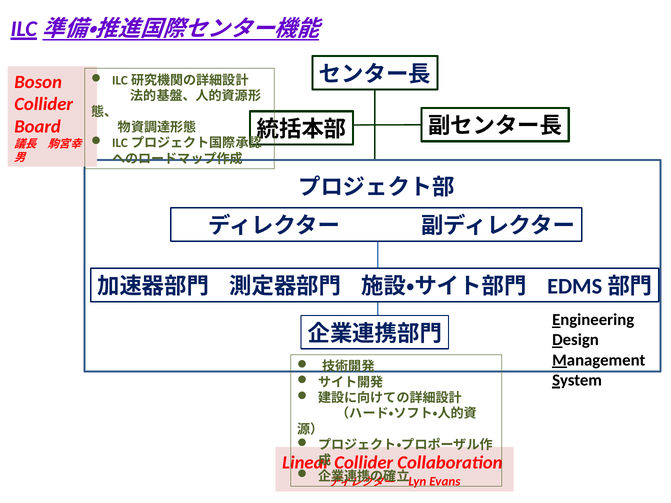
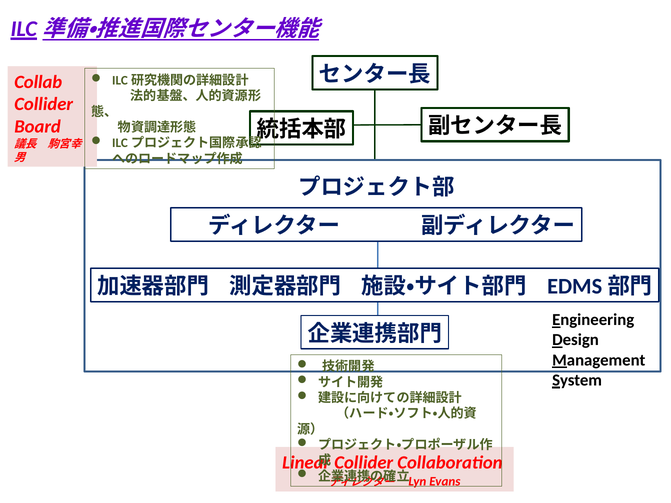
Boson: Boson -> Collab (38, 82)
